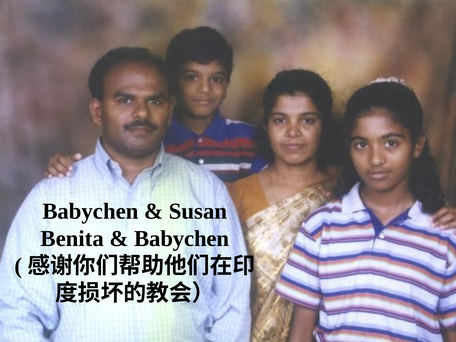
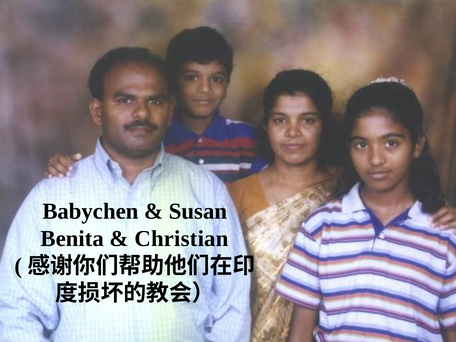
Babychen: Babychen -> Christian (182, 239)
